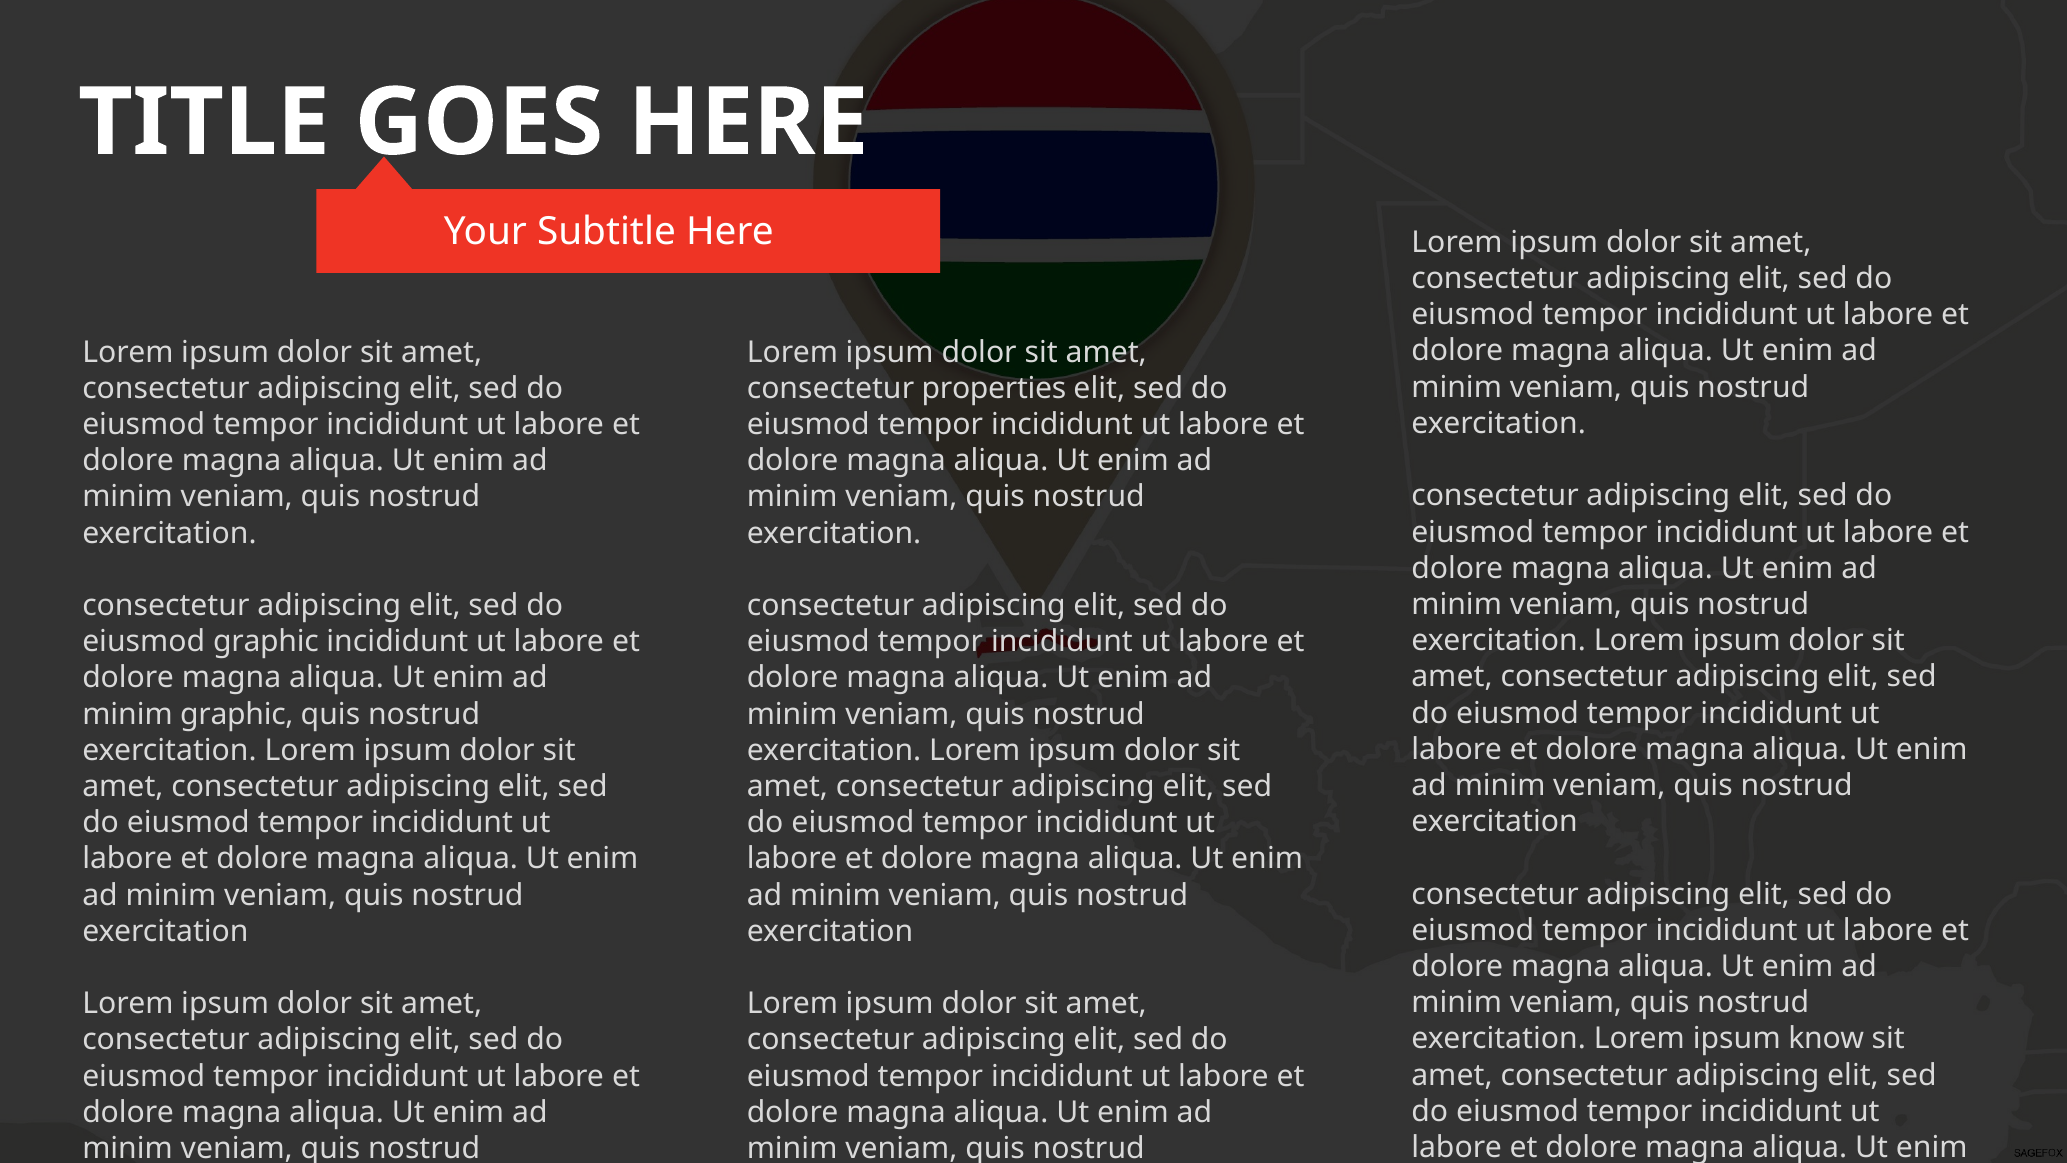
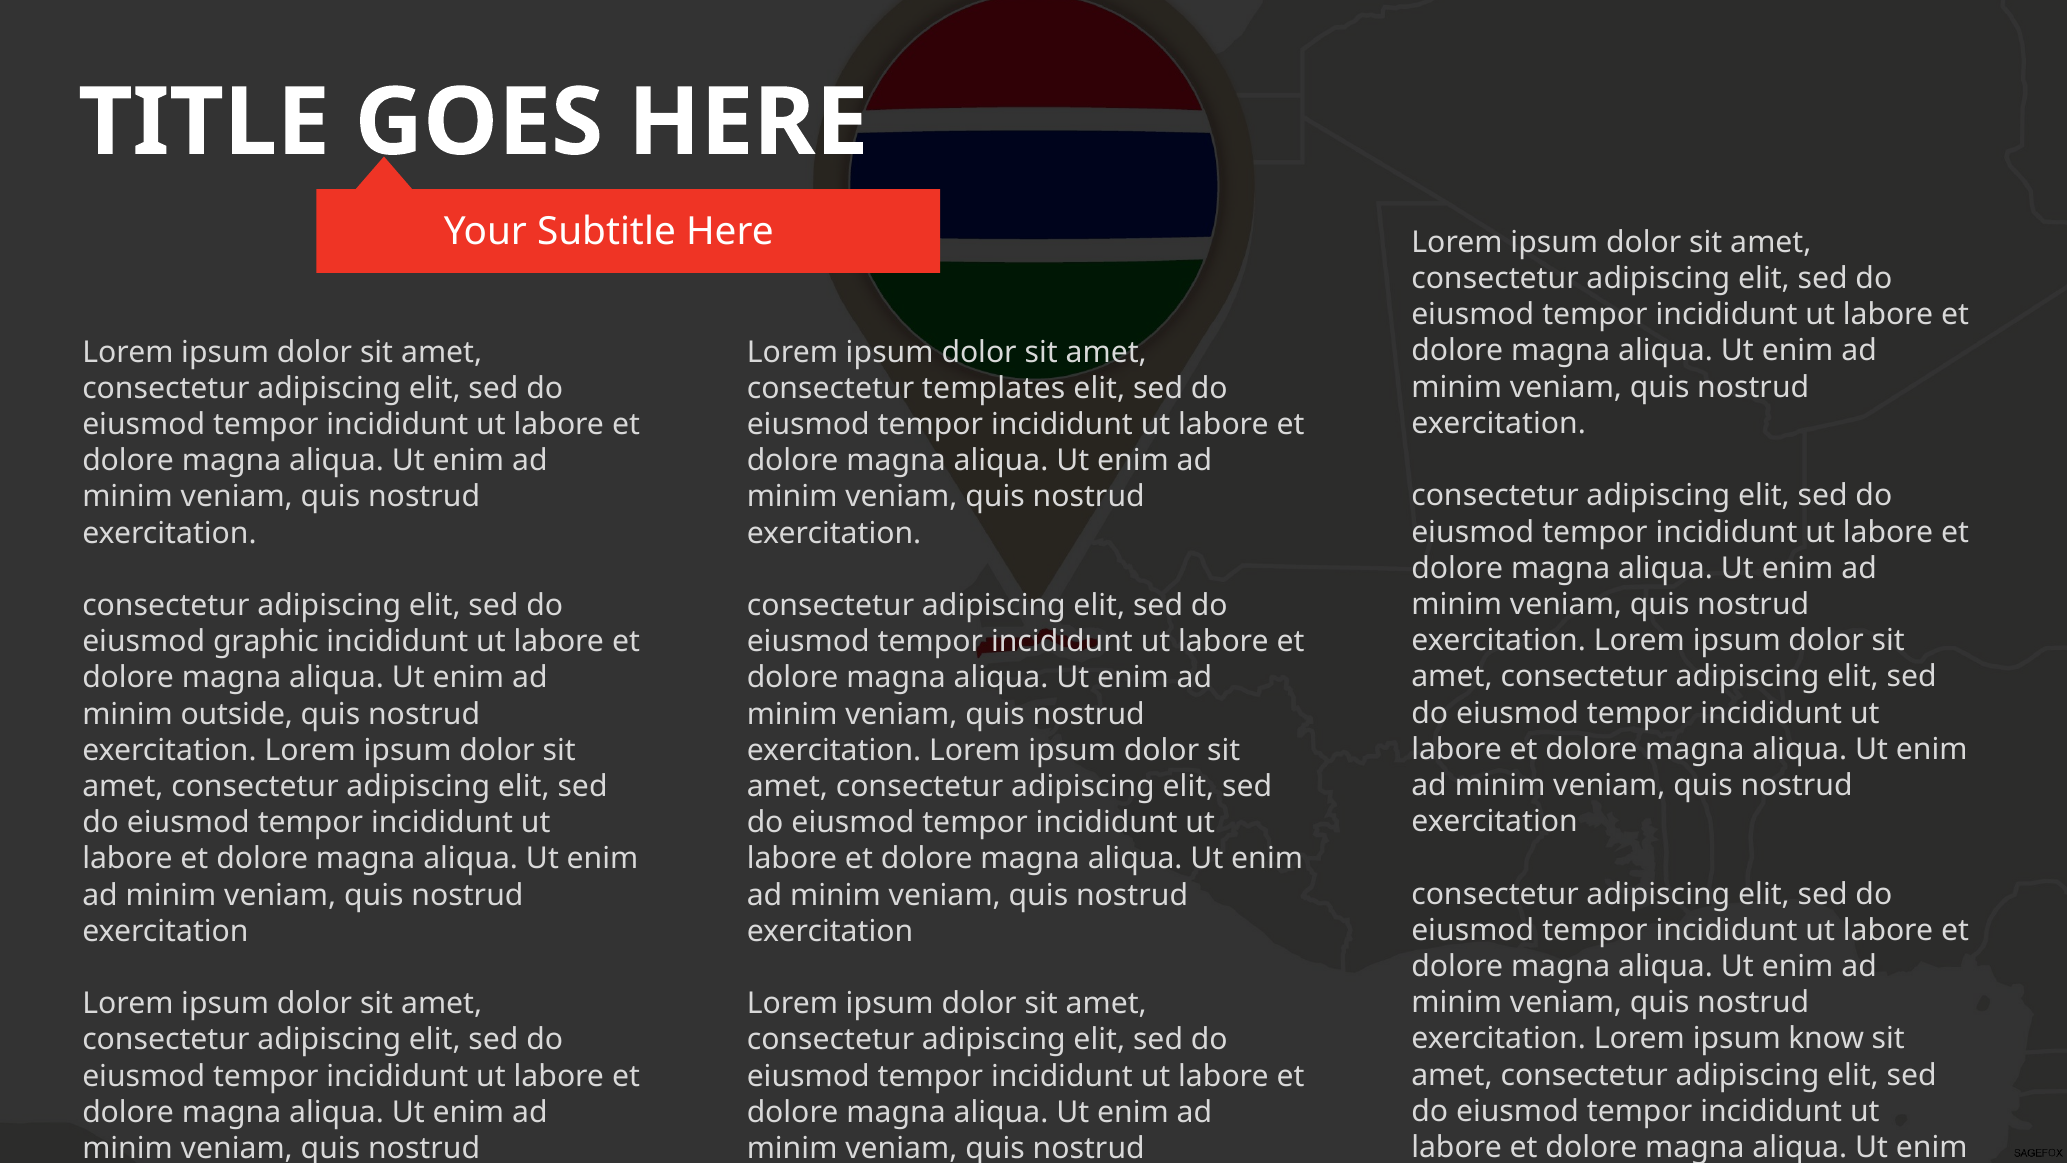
properties: properties -> templates (994, 388)
minim graphic: graphic -> outside (237, 714)
